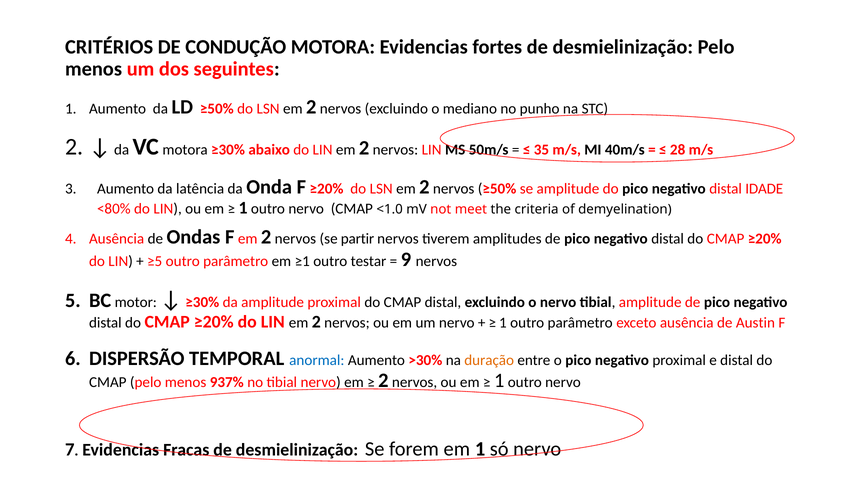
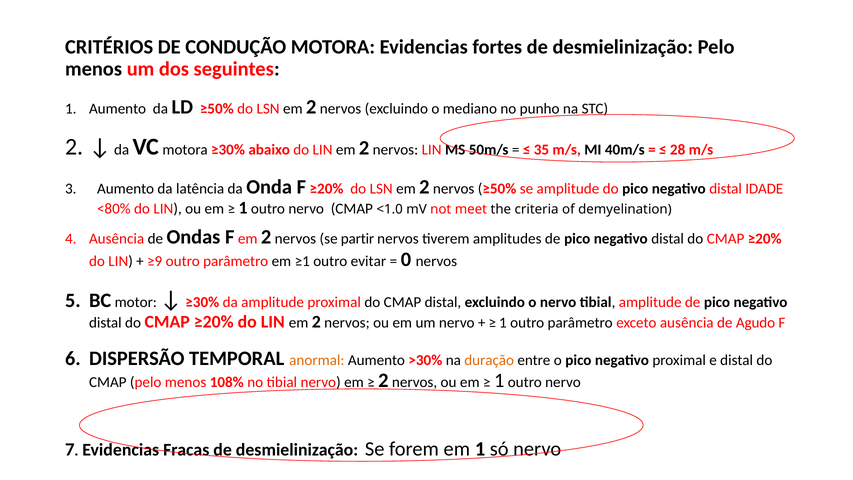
≥5: ≥5 -> ≥9 (155, 261)
testar: testar -> evitar (368, 261)
9: 9 -> 0 (406, 259)
Austin: Austin -> Agudo (756, 323)
anormal colour: blue -> orange (317, 360)
937%: 937% -> 108% (227, 382)
